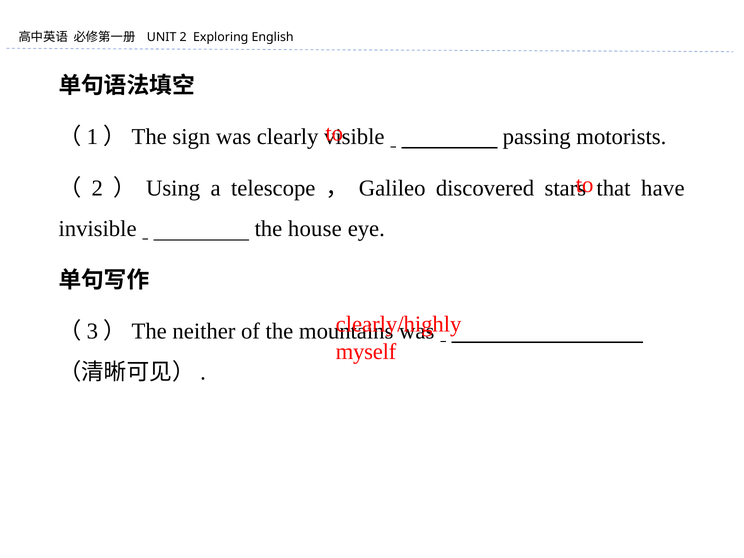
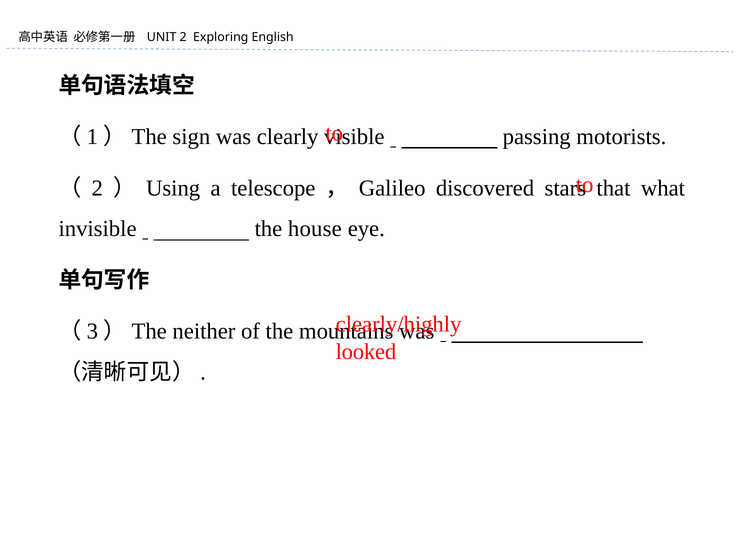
have: have -> what (663, 188)
myself: myself -> looked (366, 352)
